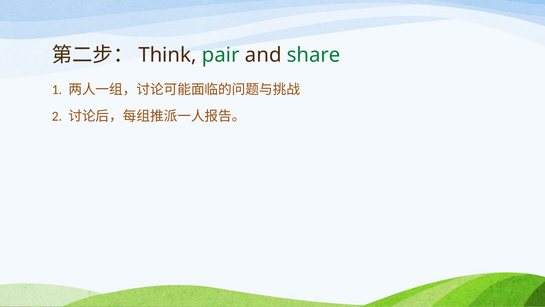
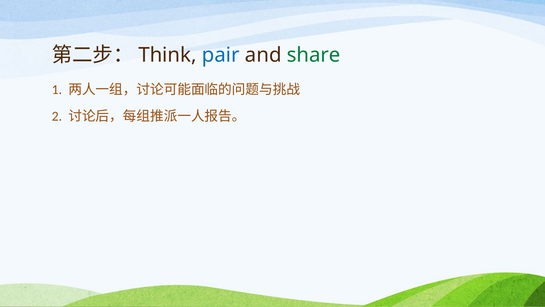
pair colour: green -> blue (221, 55)
